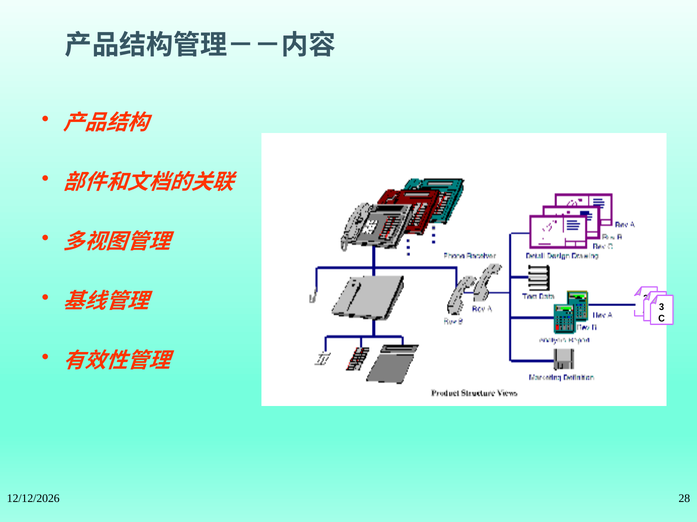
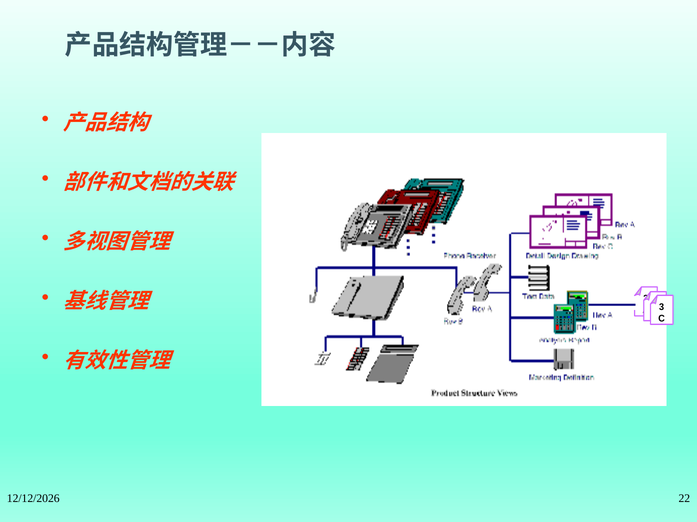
28: 28 -> 22 (684, 499)
